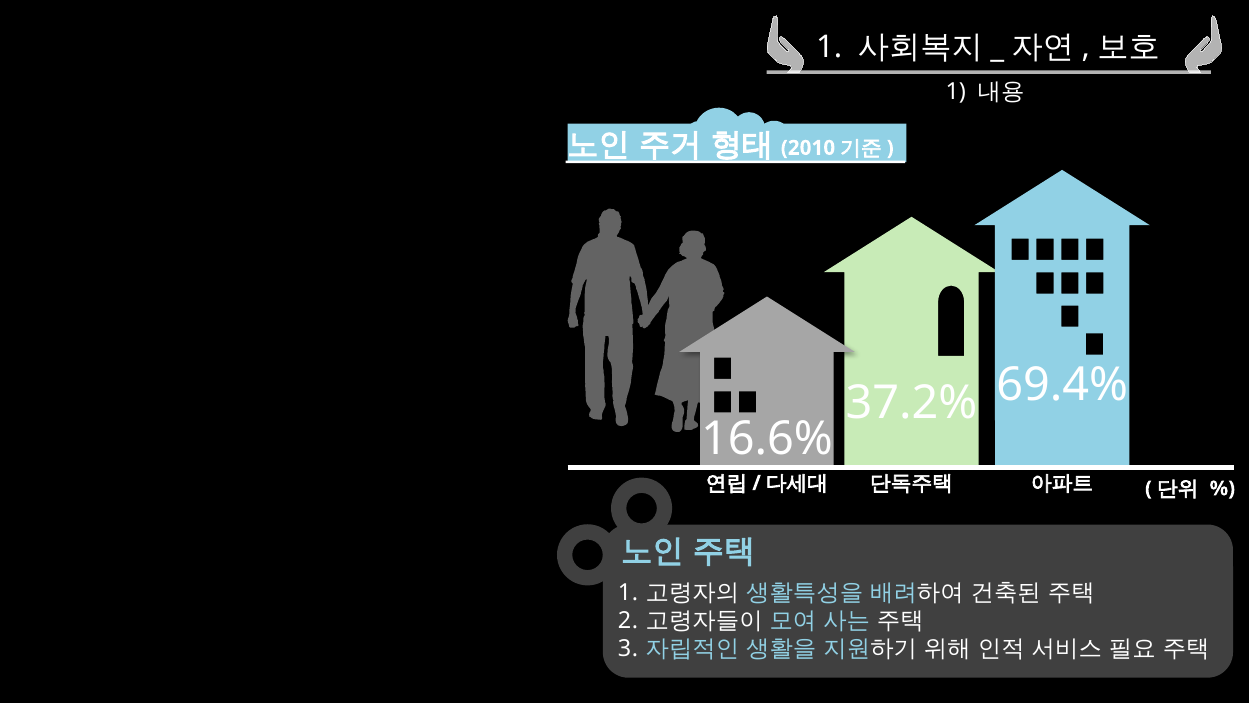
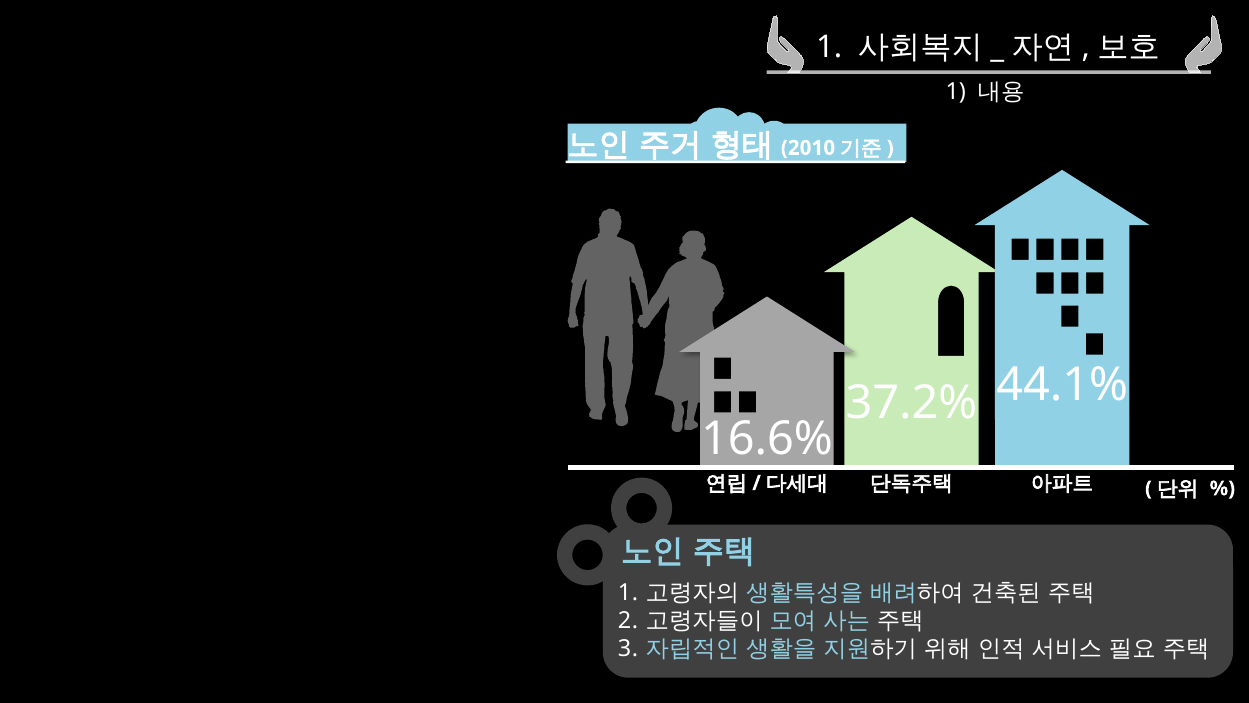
69.4%: 69.4% -> 44.1% (1062, 385)
